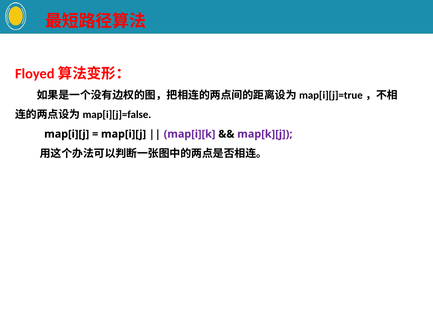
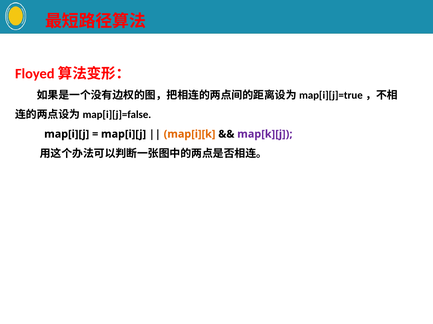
map[i][k colour: purple -> orange (190, 134)
